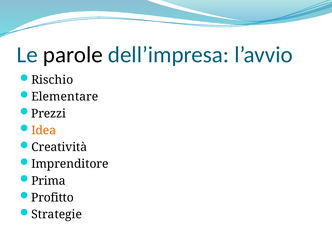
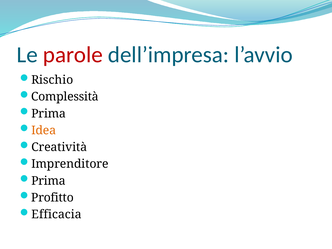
parole colour: black -> red (73, 55)
Elementare: Elementare -> Complessità (65, 97)
Prezzi: Prezzi -> Prima (49, 114)
Strategie: Strategie -> Efficacia (57, 214)
